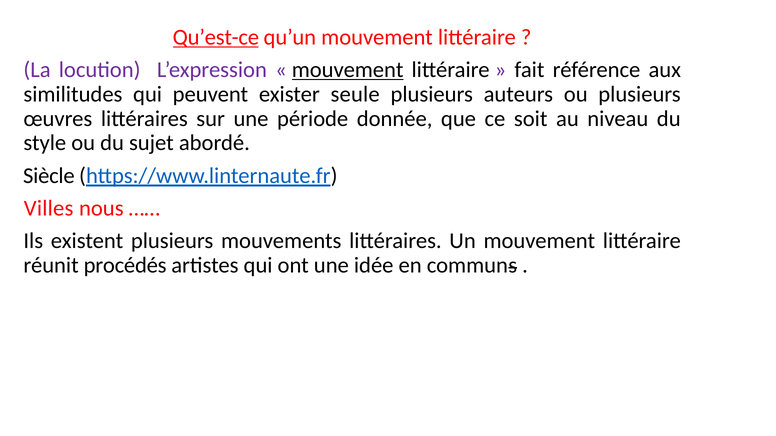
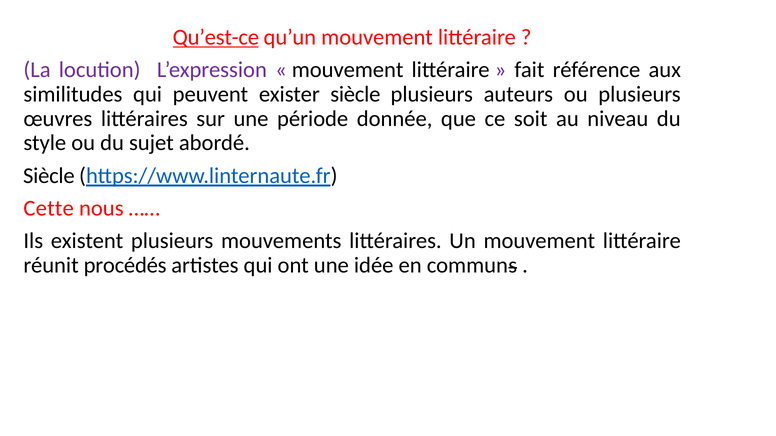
mouvement underline: present -> none (348, 70)
exister seule: seule -> siècle (355, 94)
Villes: Villes -> Cette (49, 209)
